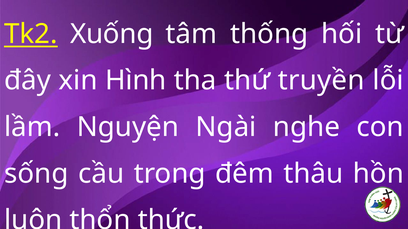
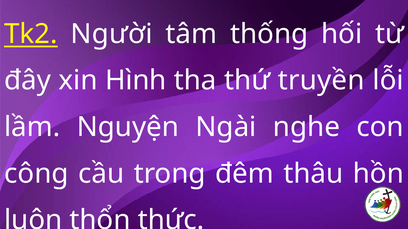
Xuống: Xuống -> Người (112, 34)
sống: sống -> công (36, 174)
